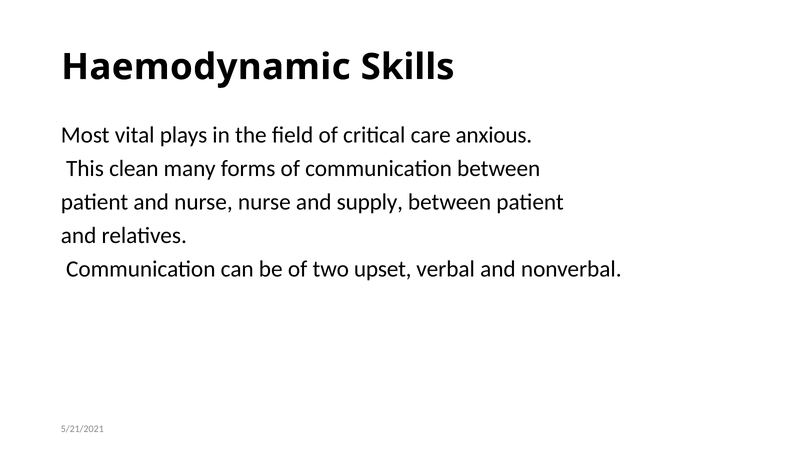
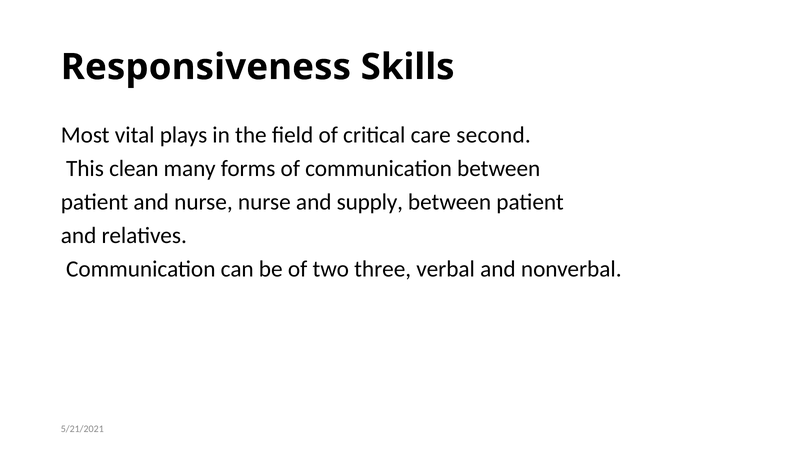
Haemodynamic: Haemodynamic -> Responsiveness (206, 67)
anxious: anxious -> second (494, 135)
upset: upset -> three (383, 269)
